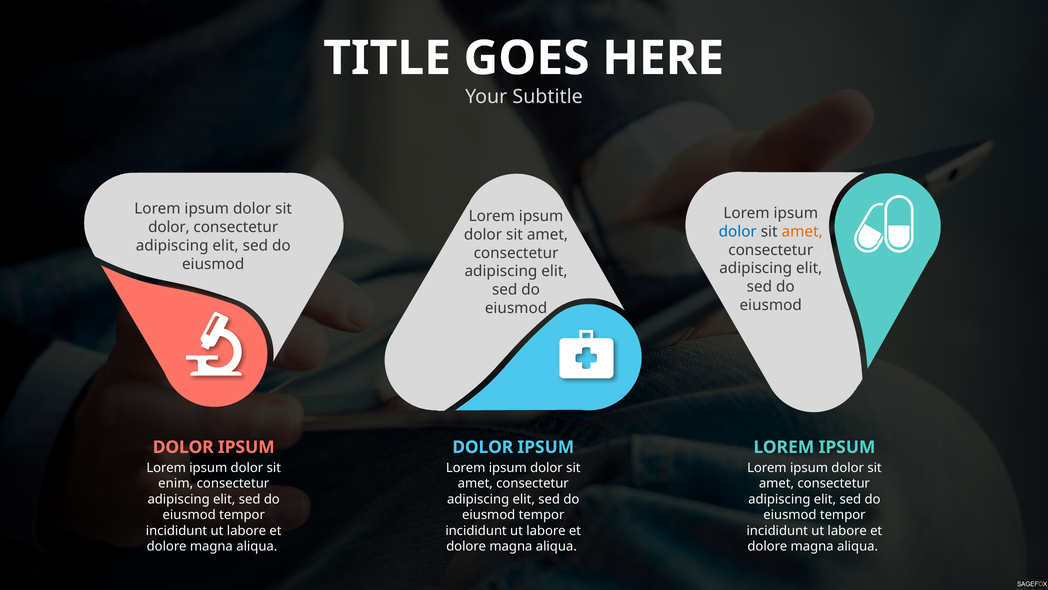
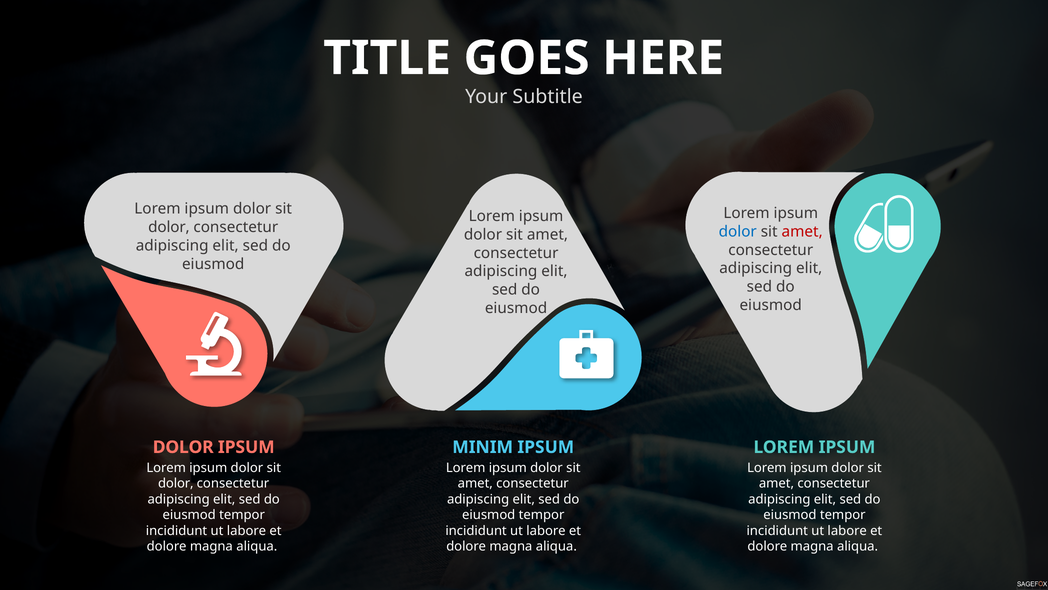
amet colour: orange -> red (802, 231)
DOLOR: DOLOR -> MINIM (483, 447)
enim: enim -> dolor (176, 483)
